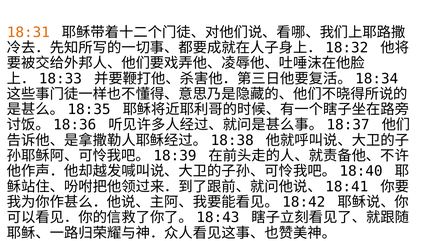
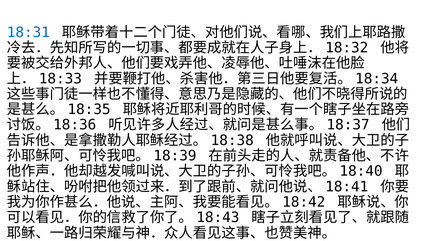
18:31 colour: orange -> blue (28, 32)
